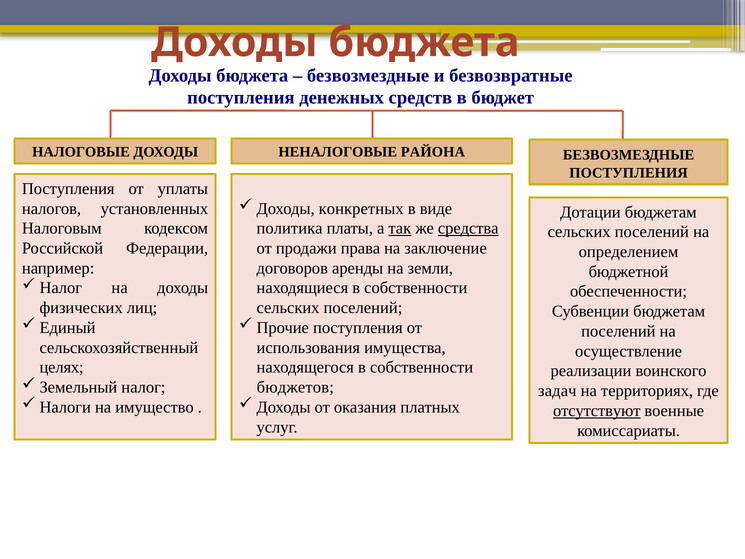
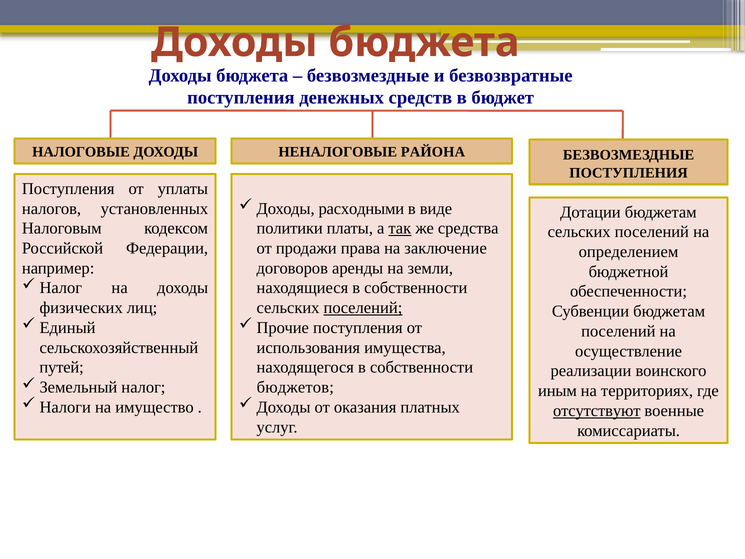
конкретных: конкретных -> расходными (361, 208)
политика: политика -> политики (290, 228)
средства underline: present -> none (468, 228)
поселений underline: none -> present (363, 308)
целях: целях -> путей (62, 367)
задач: задач -> иным (557, 391)
